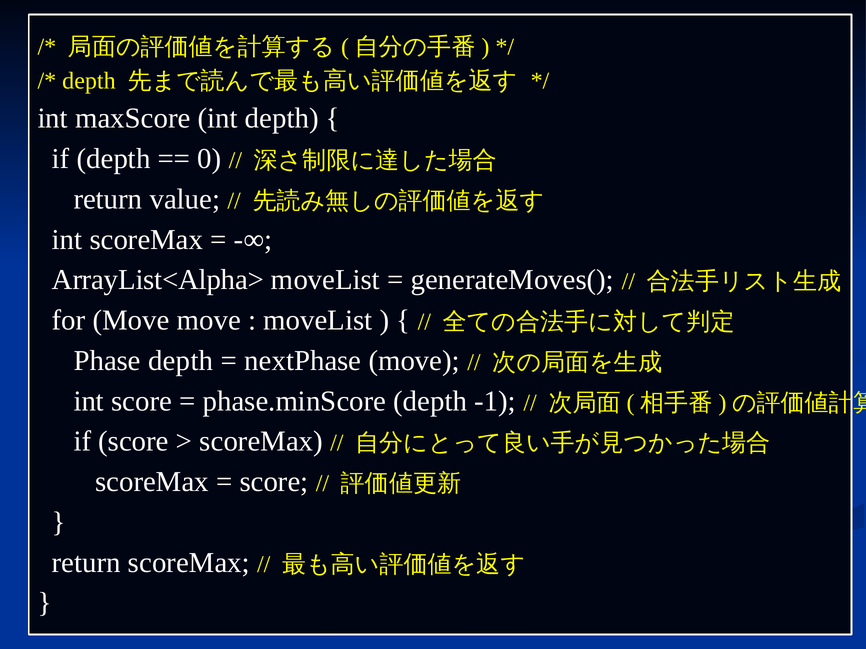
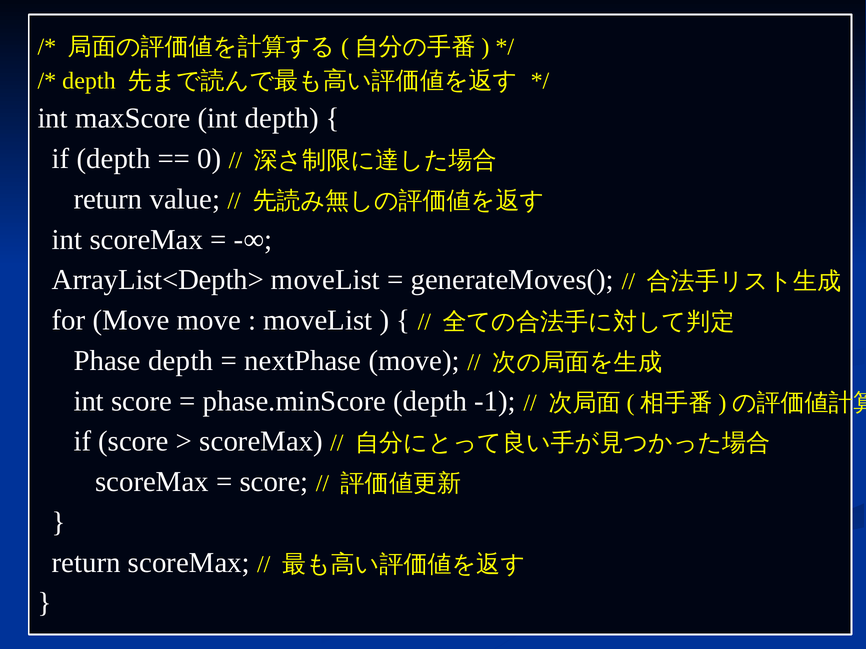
ArrayList<Alpha>: ArrayList<Alpha> -> ArrayList<Depth> (158, 280)
